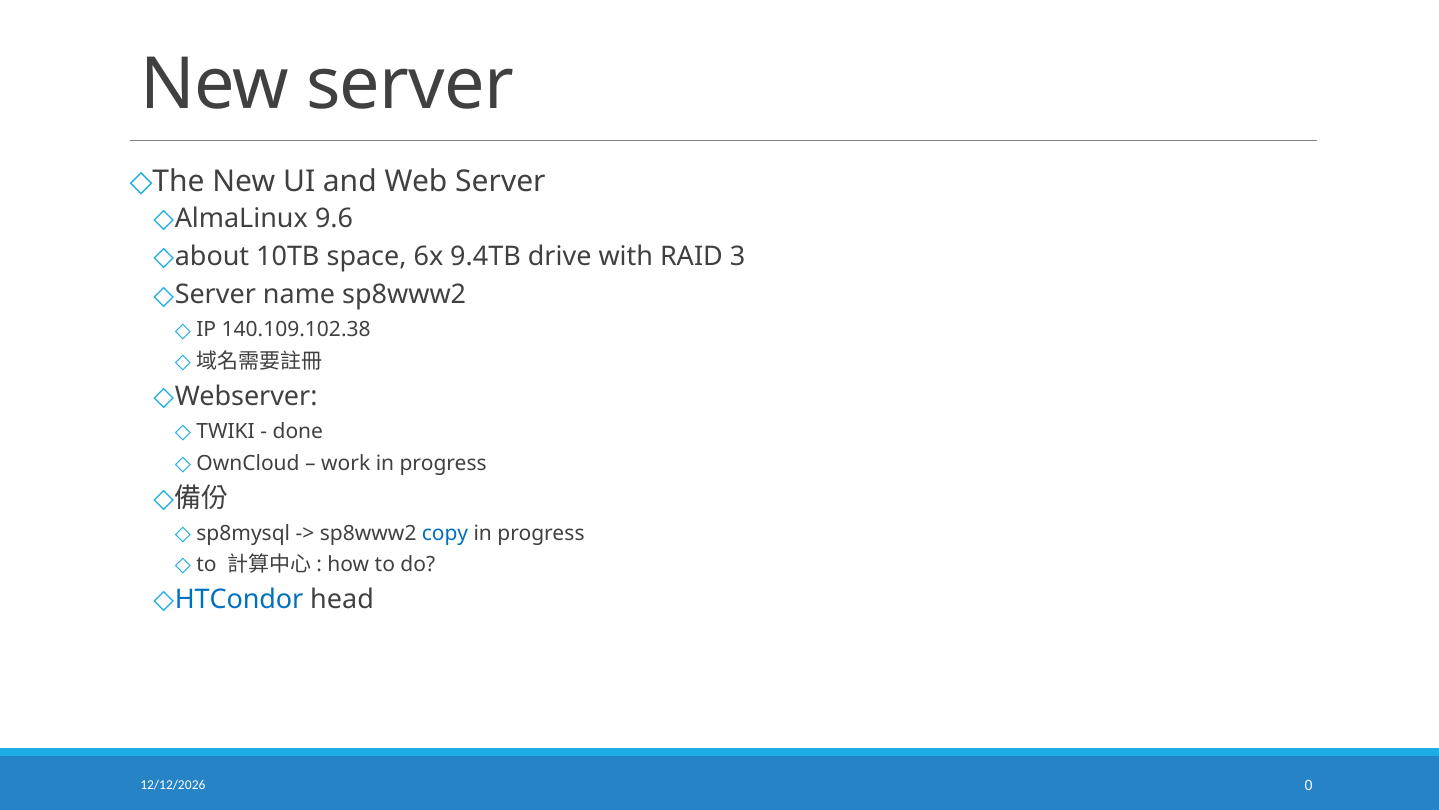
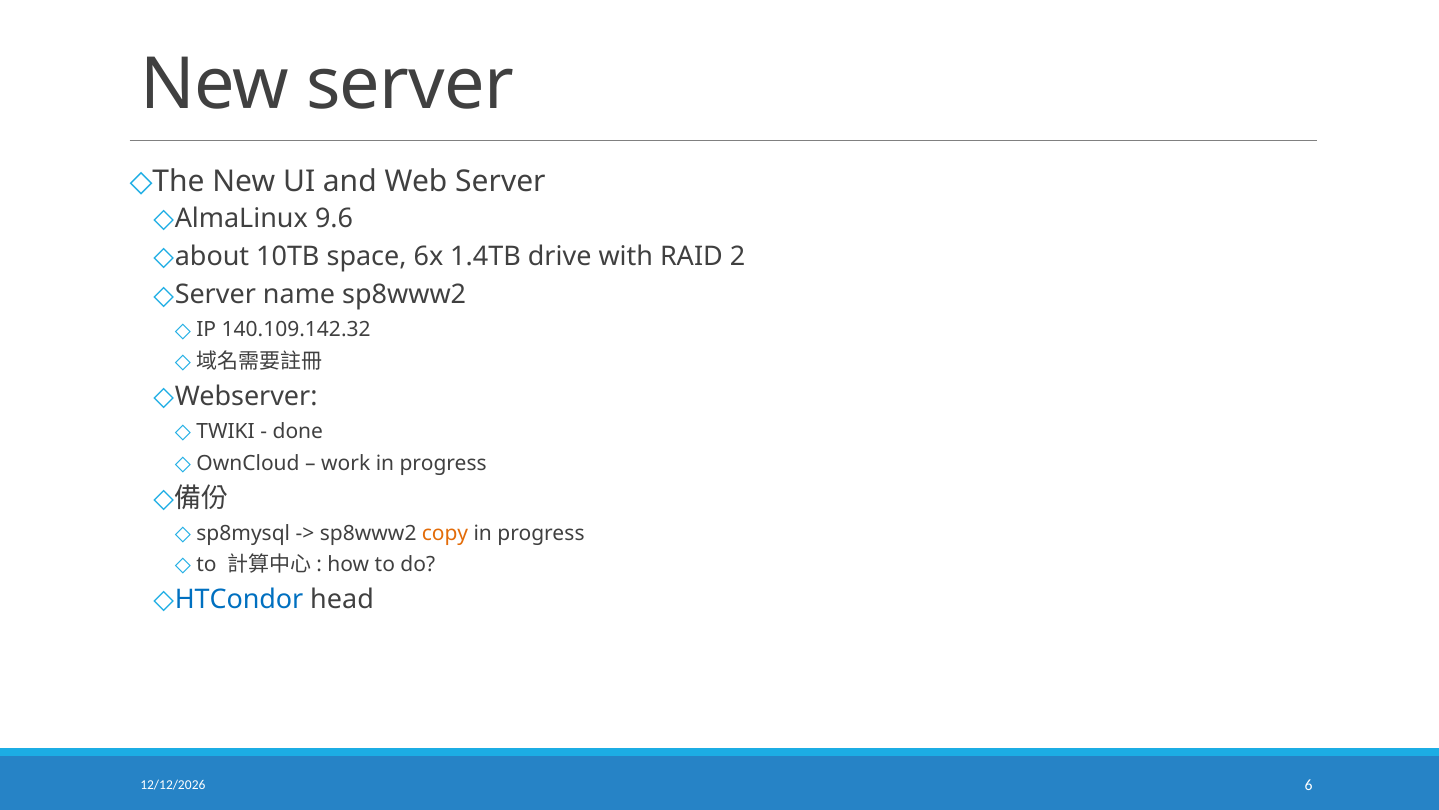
9.4TB: 9.4TB -> 1.4TB (486, 257)
3: 3 -> 2 (738, 257)
140.109.102.38: 140.109.102.38 -> 140.109.142.32 (296, 330)
copy colour: blue -> orange (445, 533)
0: 0 -> 6 (1309, 785)
